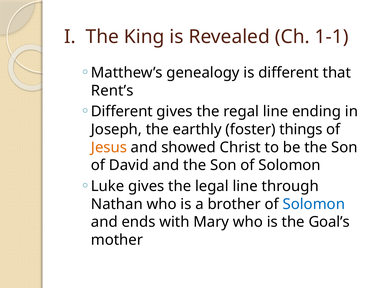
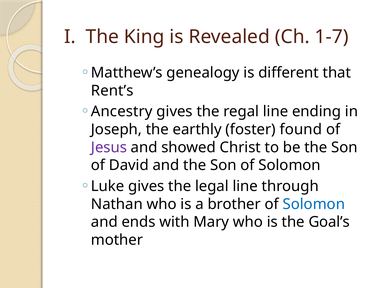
1-1: 1-1 -> 1-7 (332, 37)
Different: Different -> Ancestry (122, 111)
things: things -> found (301, 129)
Jesus colour: orange -> purple (109, 147)
